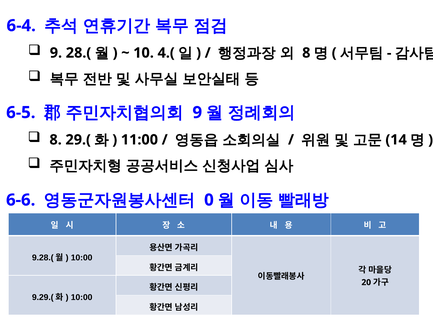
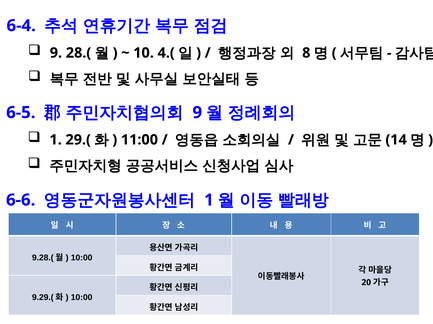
8: 8 -> 1 (56, 140)
0: 0 -> 1 (209, 200)
